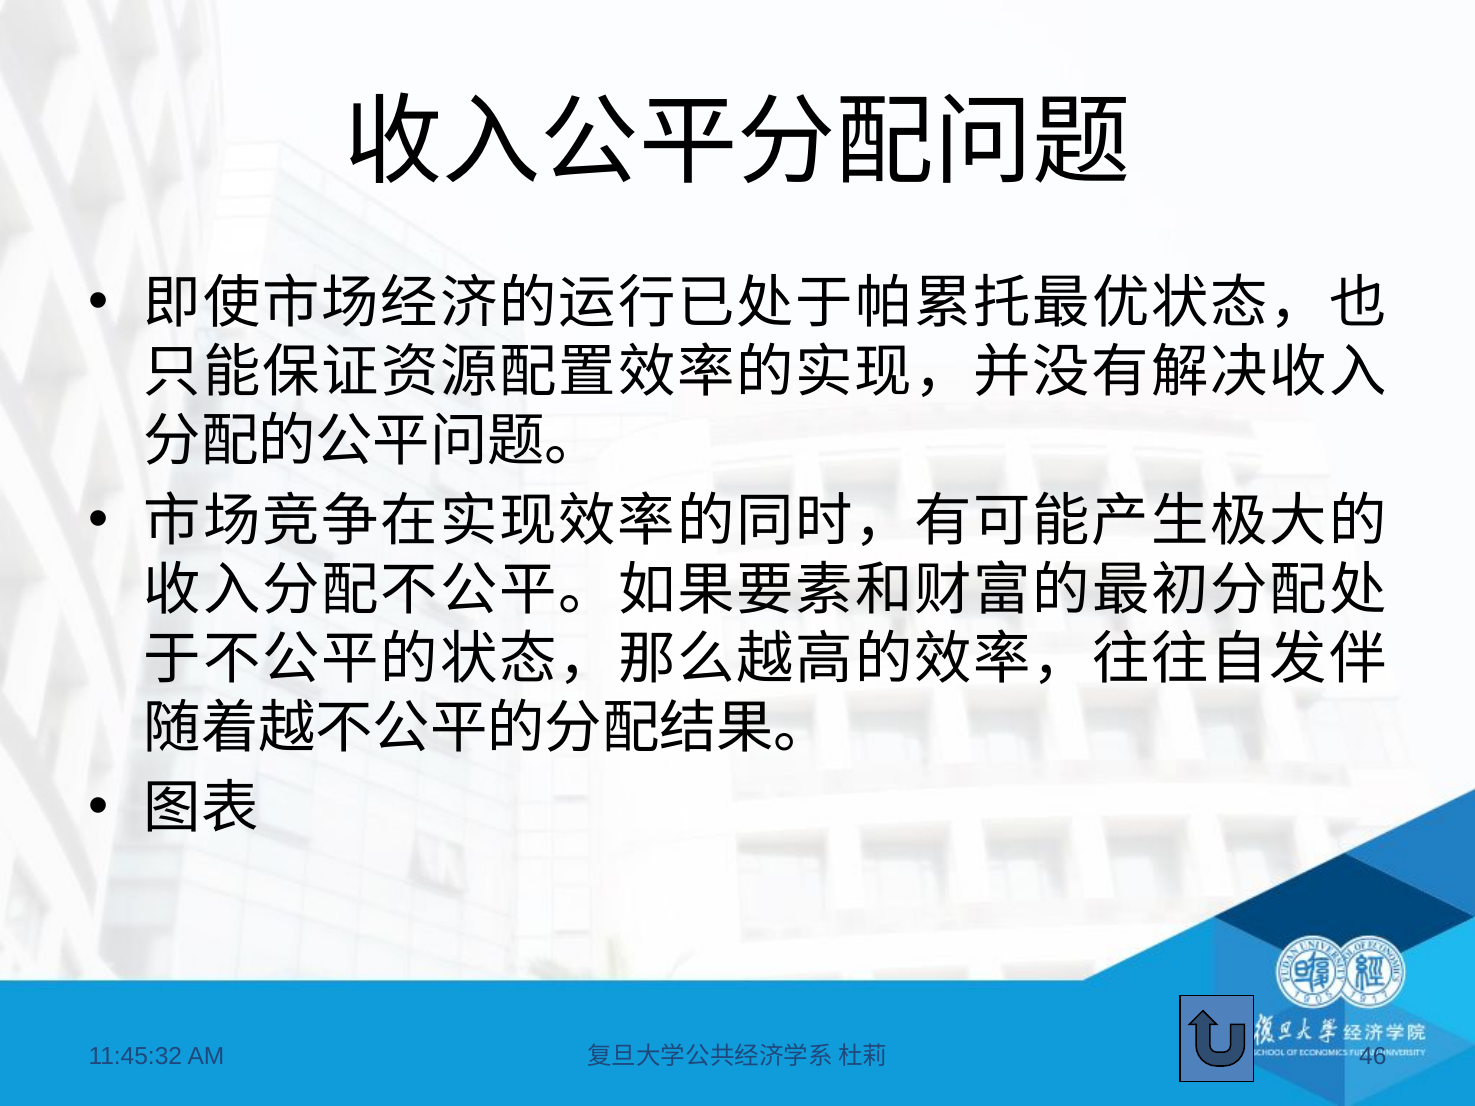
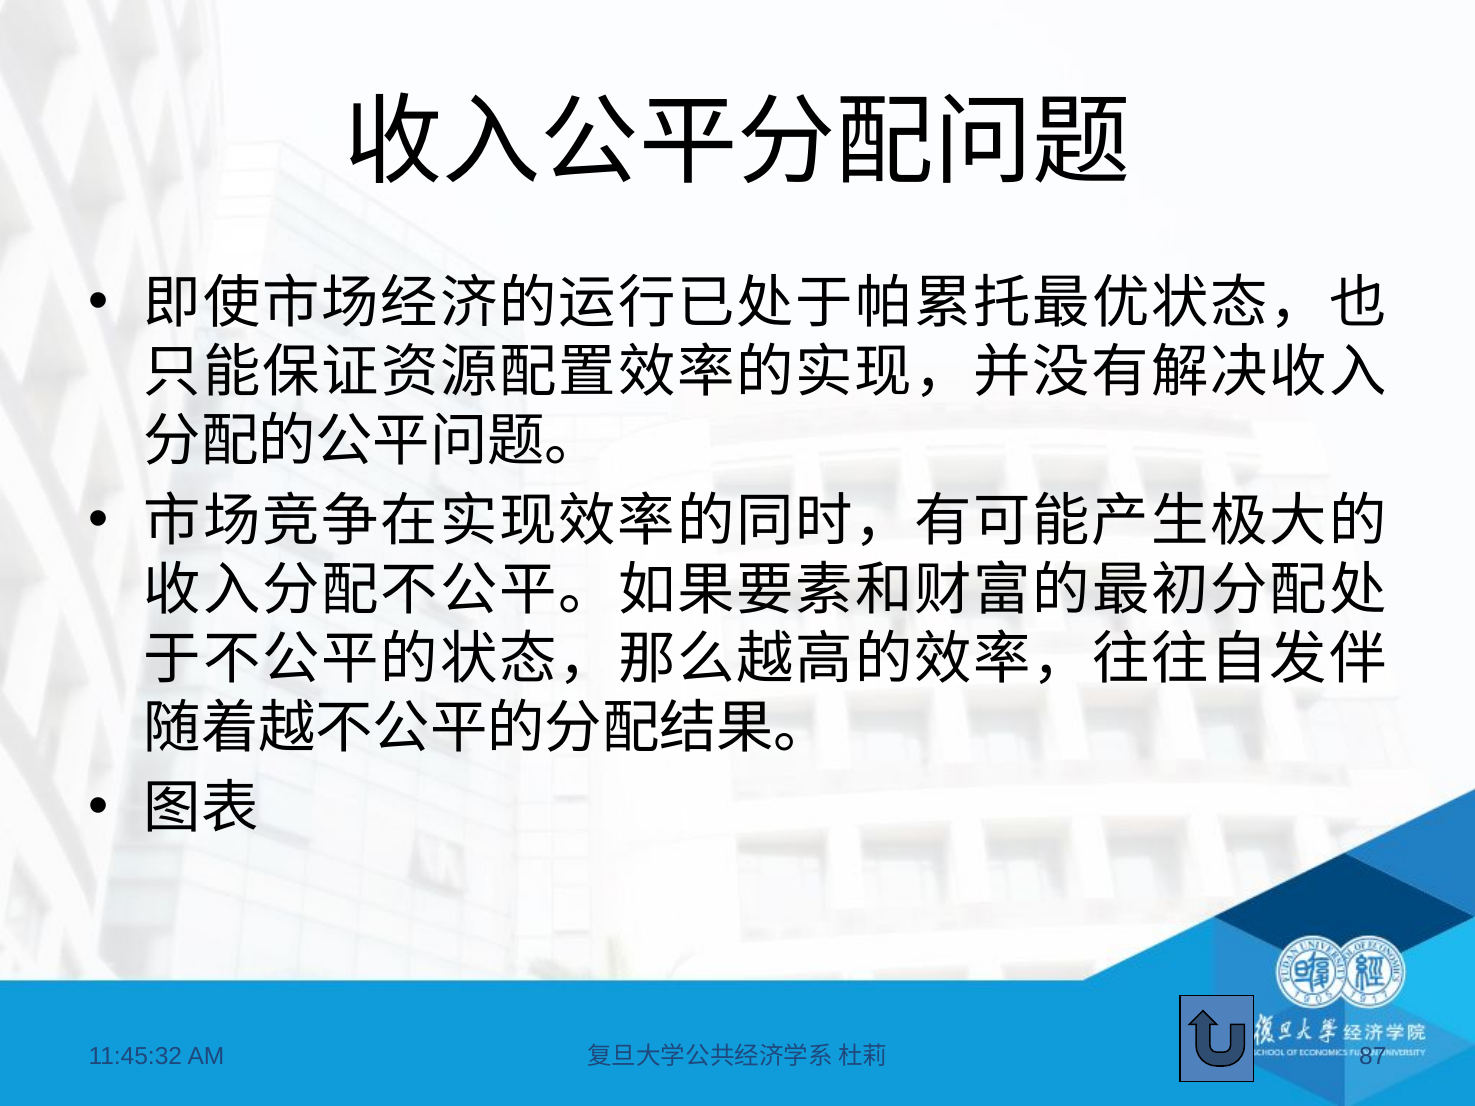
46: 46 -> 87 (1373, 1056)
